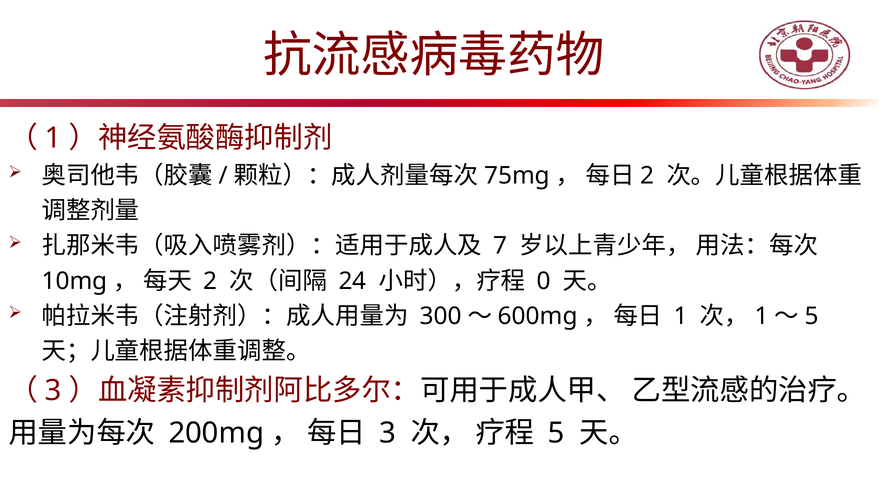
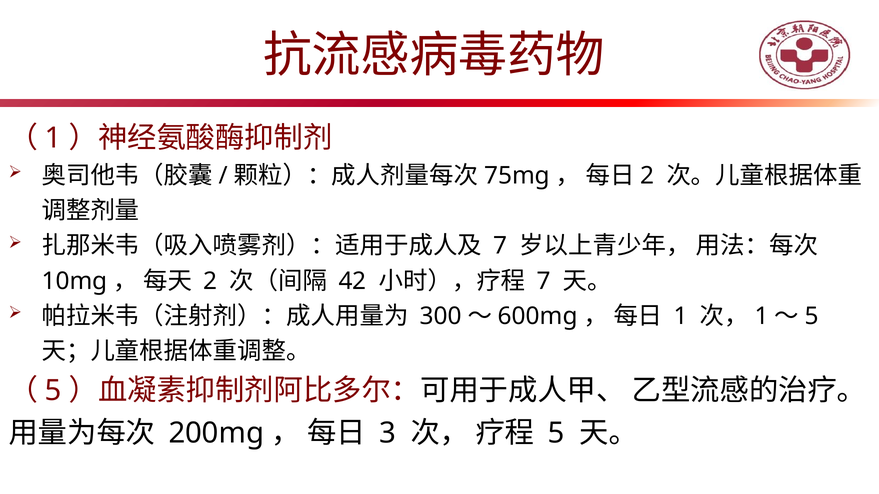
24: 24 -> 42 (352, 281)
0: 0 -> 7 (544, 281)
3: 3 -> 5 (53, 391)
